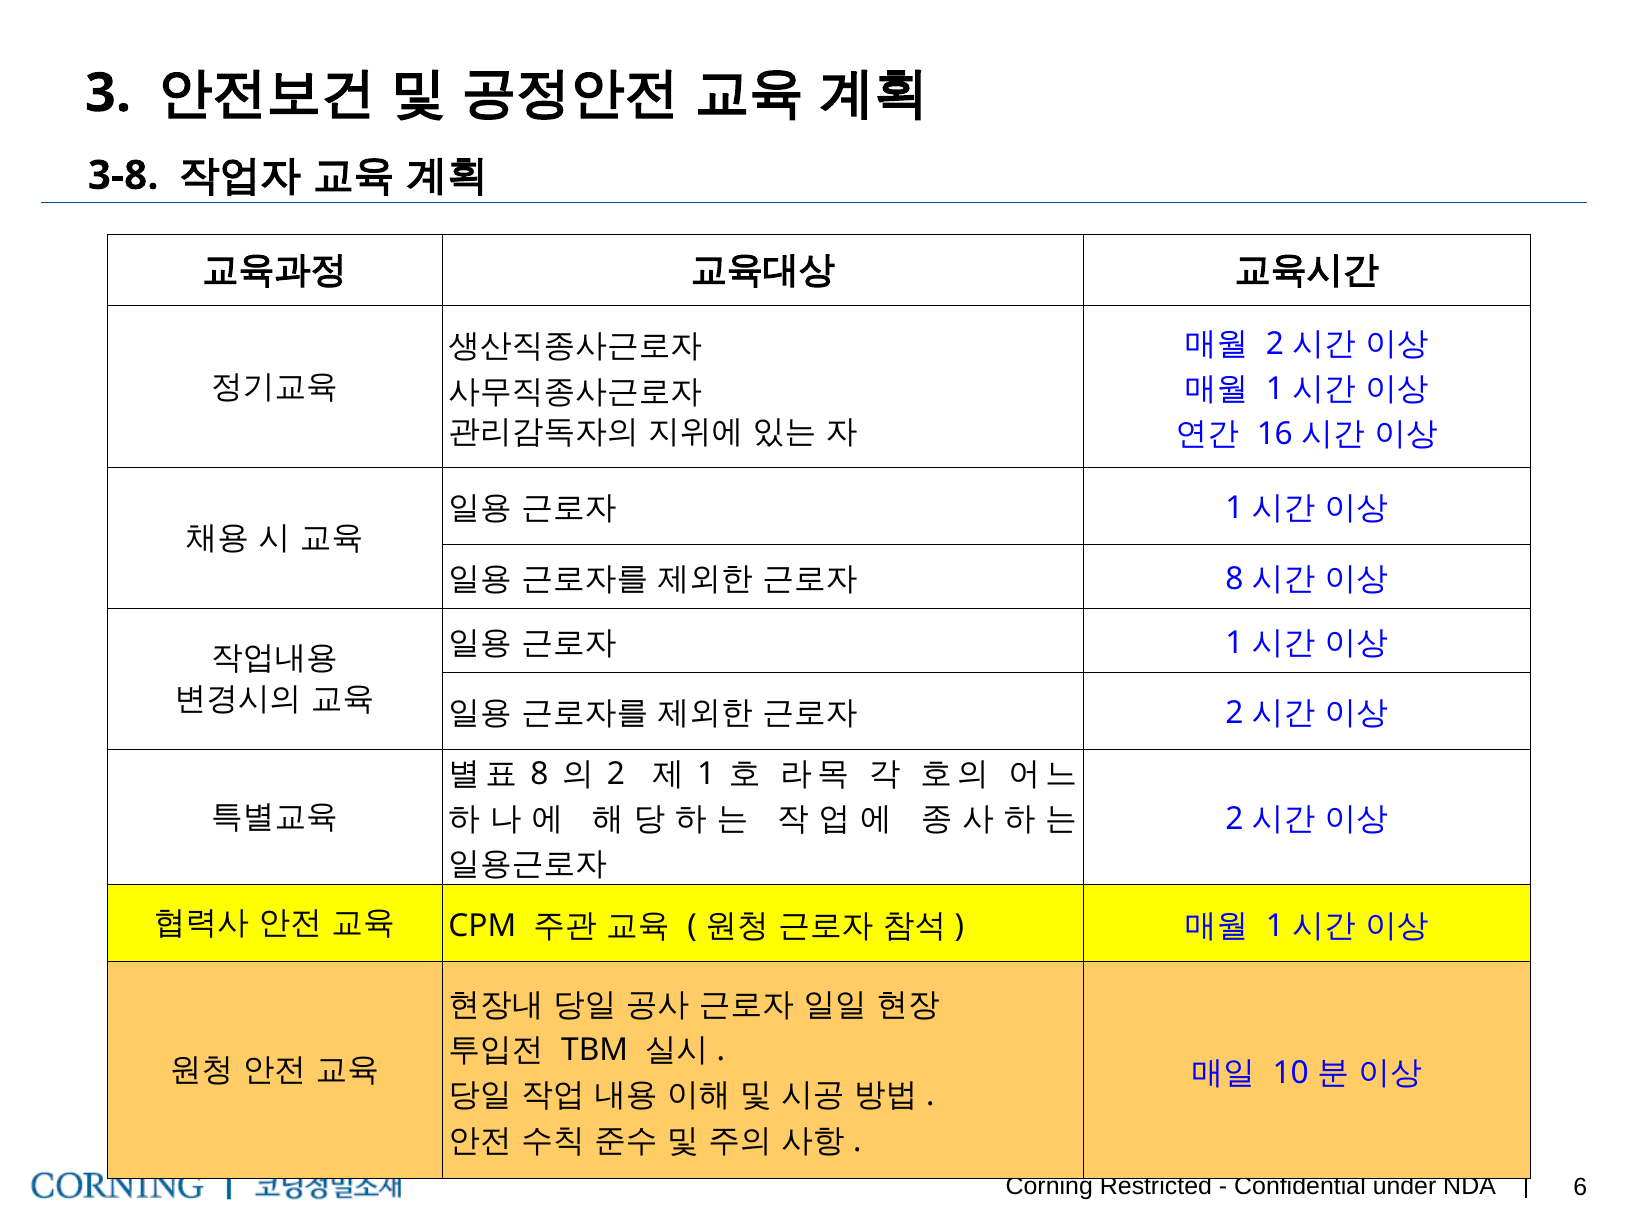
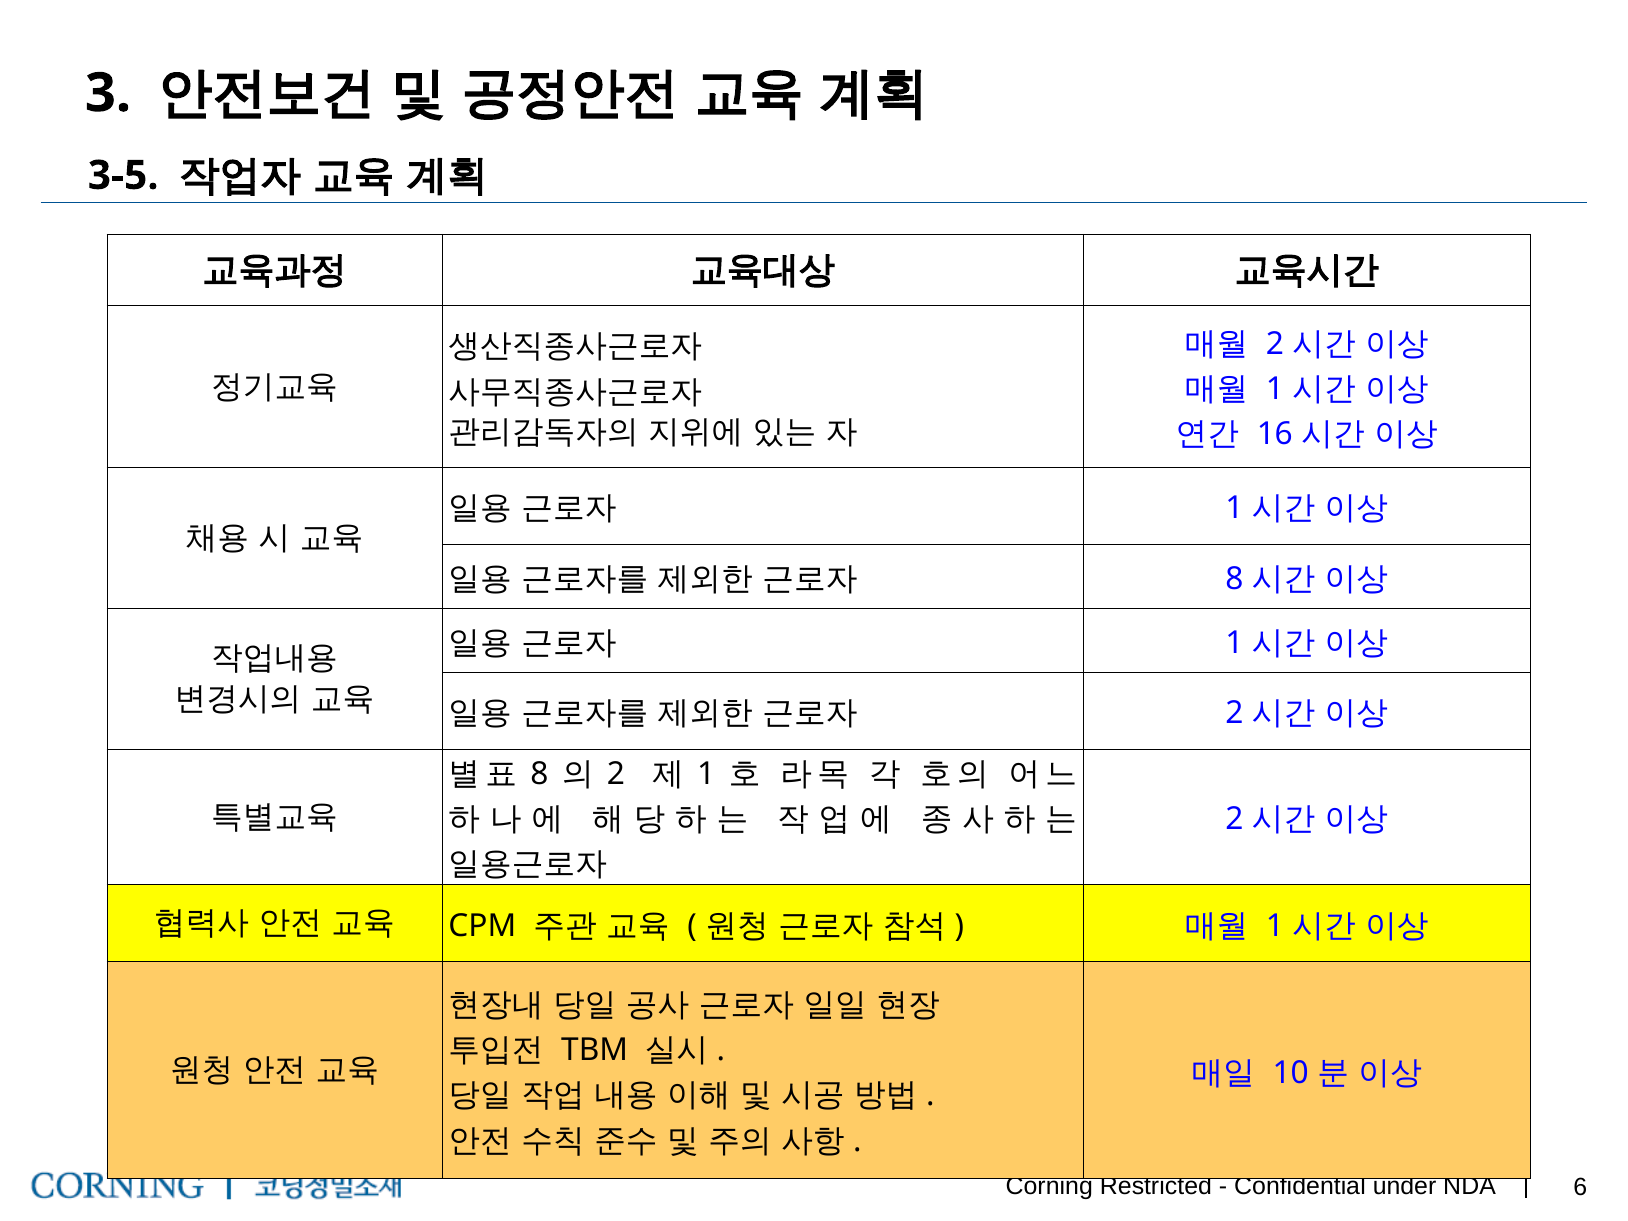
3-8: 3-8 -> 3-5 (123, 176)
